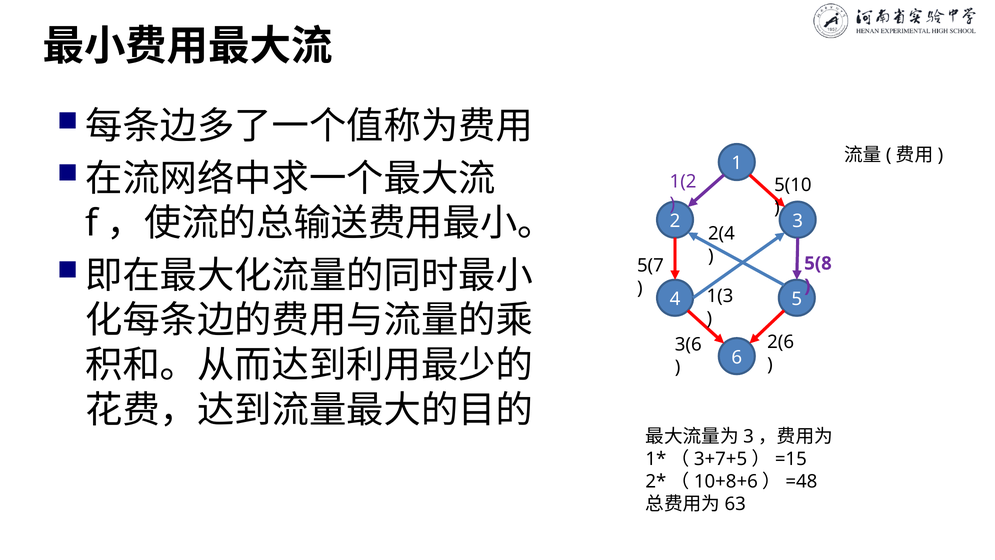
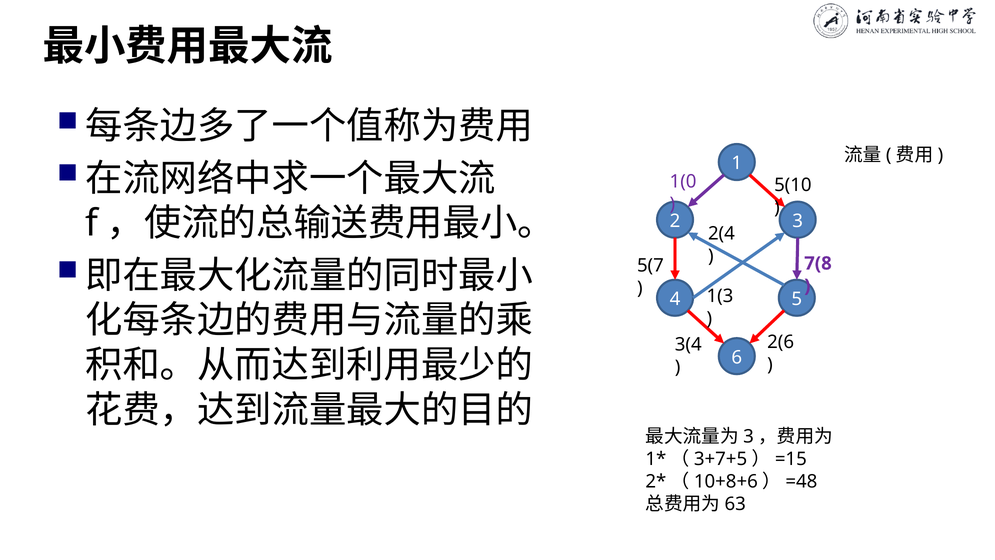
1(2: 1(2 -> 1(0 (683, 182)
5(8: 5(8 -> 7(8 (818, 263)
3(6: 3(6 -> 3(4 (688, 345)
